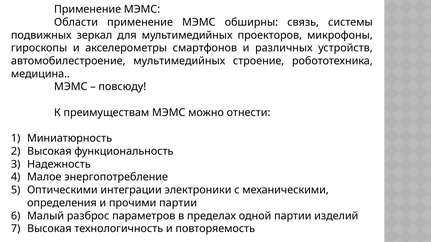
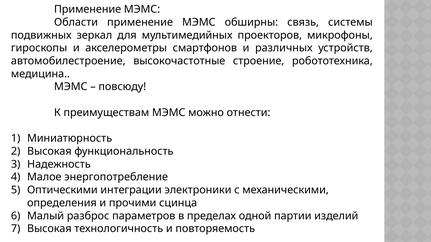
автомобилестроение мультимедийных: мультимедийных -> высокочастотные (179, 61)
прочими партии: партии -> сцинца (178, 203)
